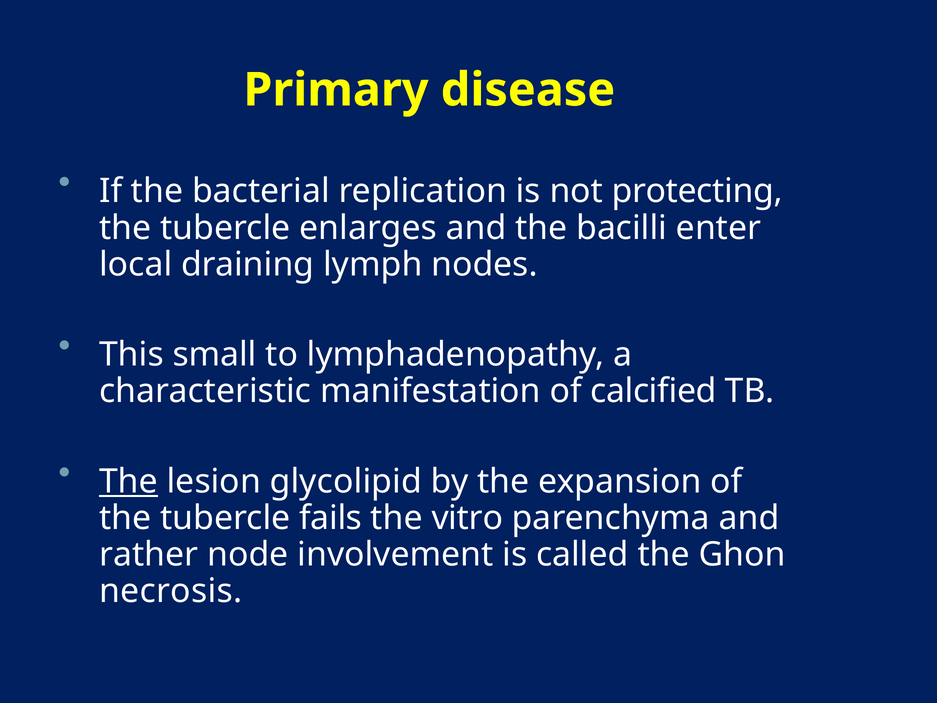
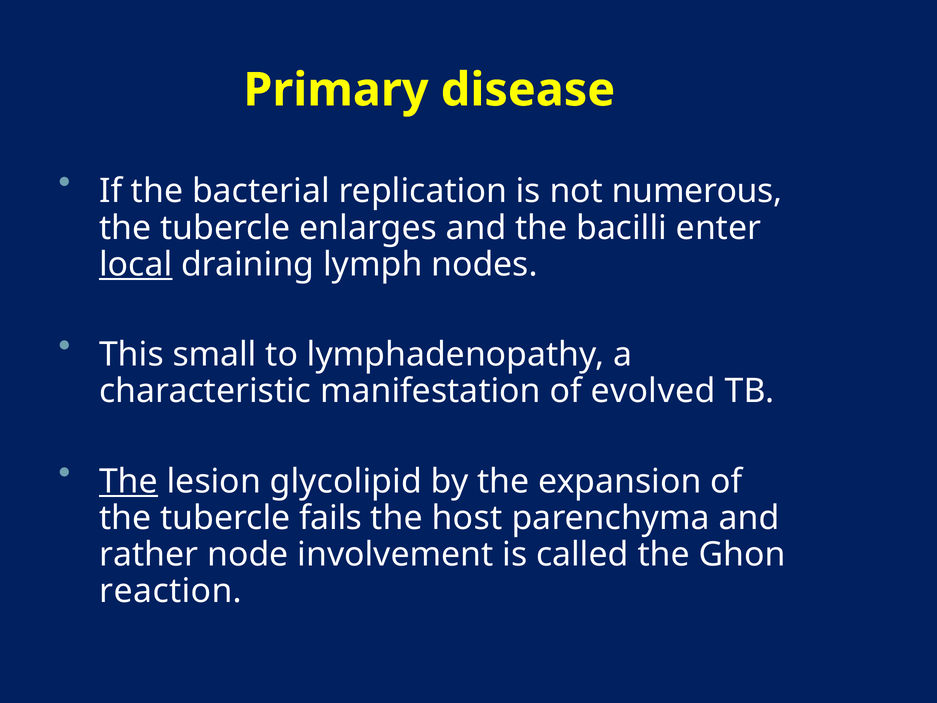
protecting: protecting -> numerous (697, 191)
local underline: none -> present (136, 264)
calcified: calcified -> evolved (653, 391)
vitro: vitro -> host (467, 518)
necrosis: necrosis -> reaction (171, 591)
